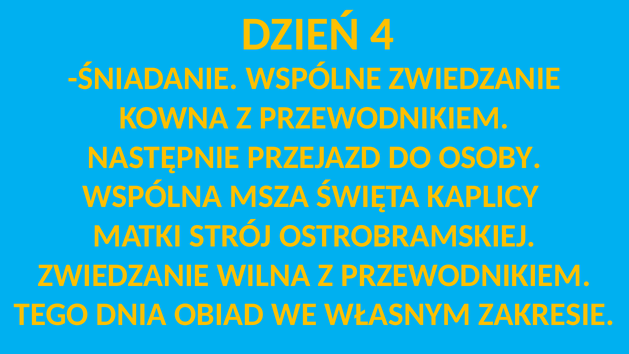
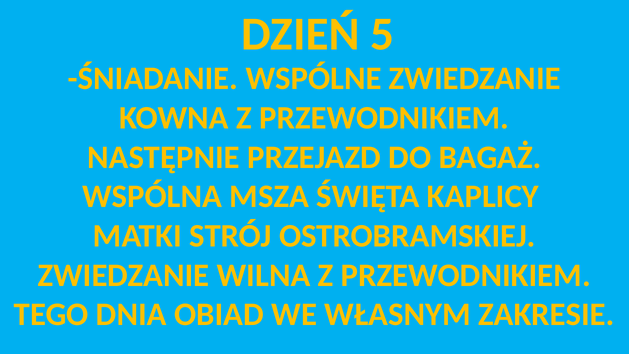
4: 4 -> 5 (382, 34)
OSOBY: OSOBY -> BAGAŻ (490, 157)
